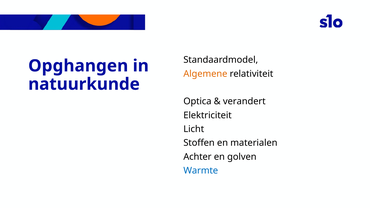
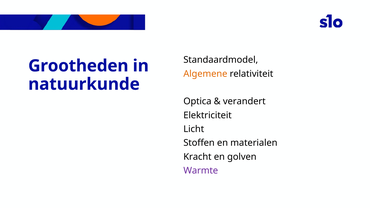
Opghangen: Opghangen -> Grootheden (78, 66)
Achter: Achter -> Kracht (197, 157)
Warmte colour: blue -> purple (201, 171)
